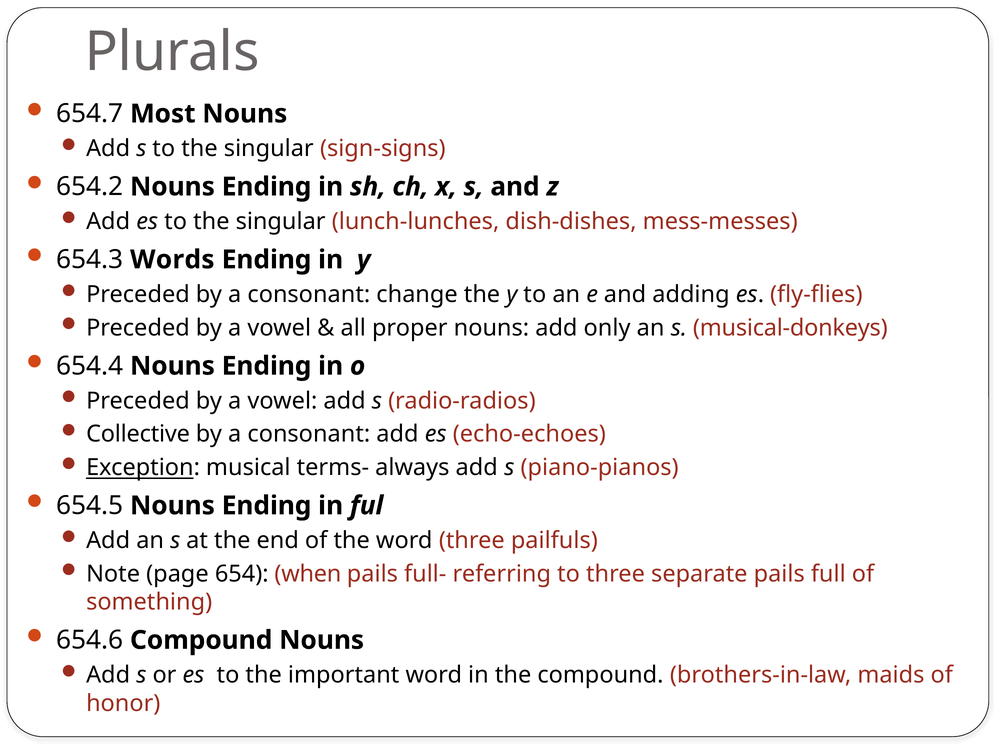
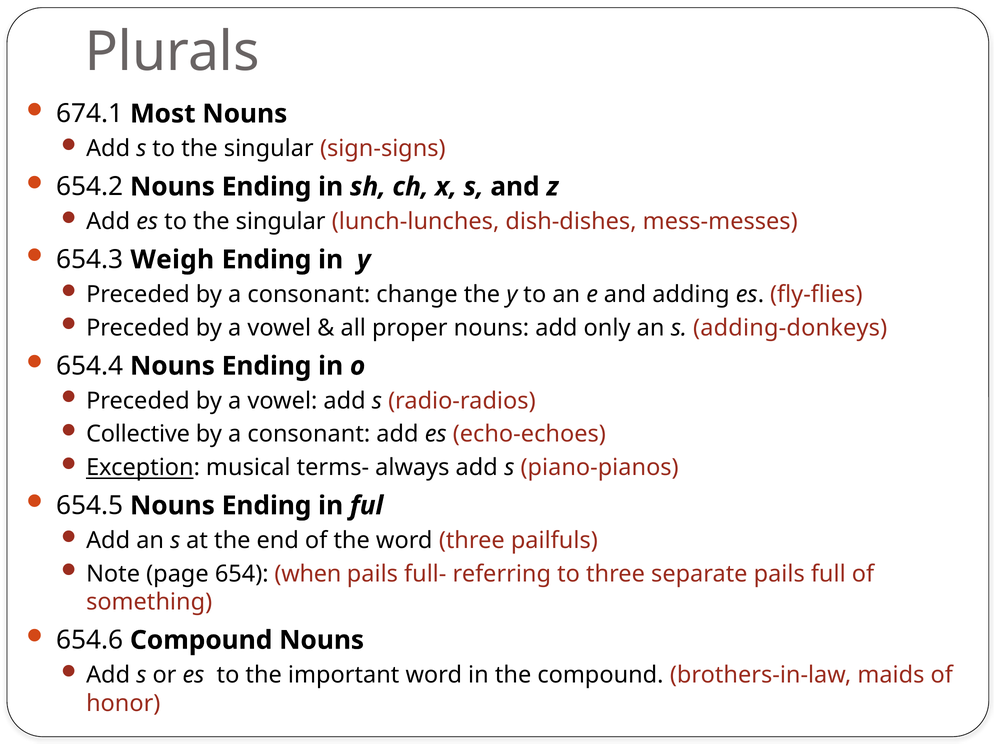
654.7: 654.7 -> 674.1 (90, 114)
Words: Words -> Weigh (172, 260)
musical-donkeys: musical-donkeys -> adding-donkeys (790, 328)
